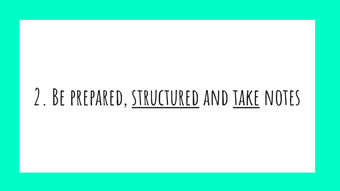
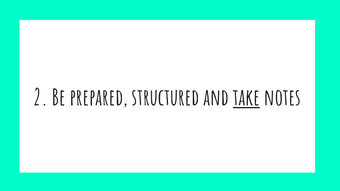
structured underline: present -> none (165, 98)
